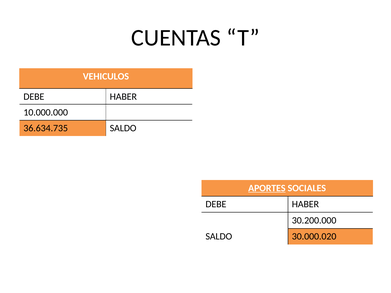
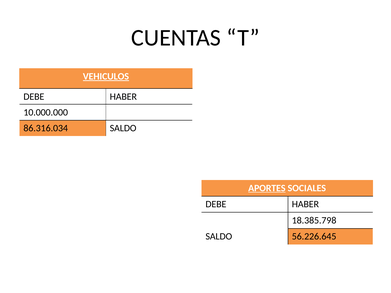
VEHICULOS underline: none -> present (106, 76)
36.634.735: 36.634.735 -> 86.316.034 (46, 128)
30.200.000: 30.200.000 -> 18.385.798 (314, 221)
30.000.020: 30.000.020 -> 56.226.645 (314, 237)
